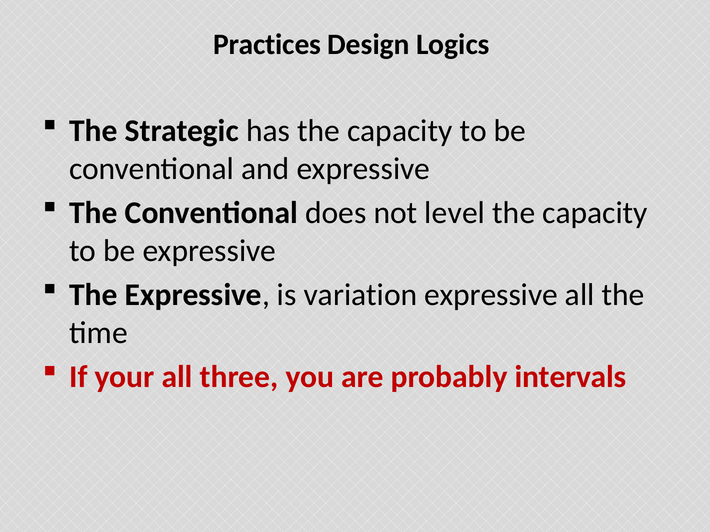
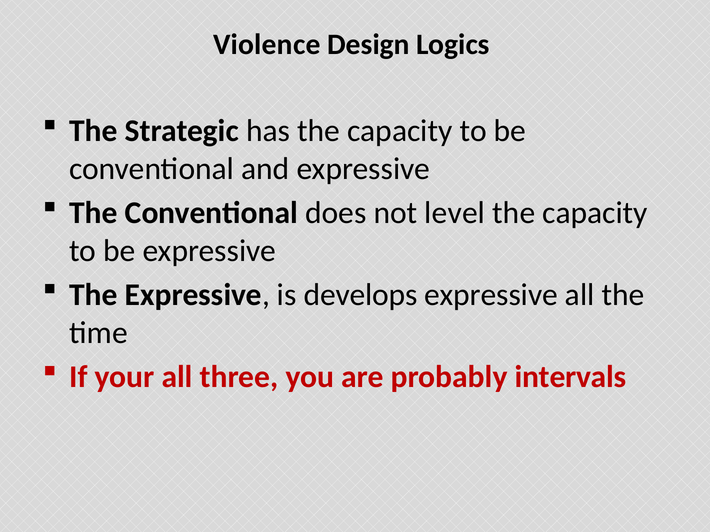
Practices: Practices -> Violence (267, 45)
variation: variation -> develops (361, 295)
